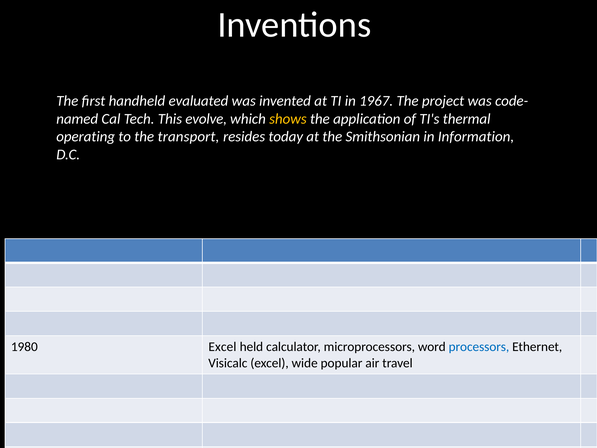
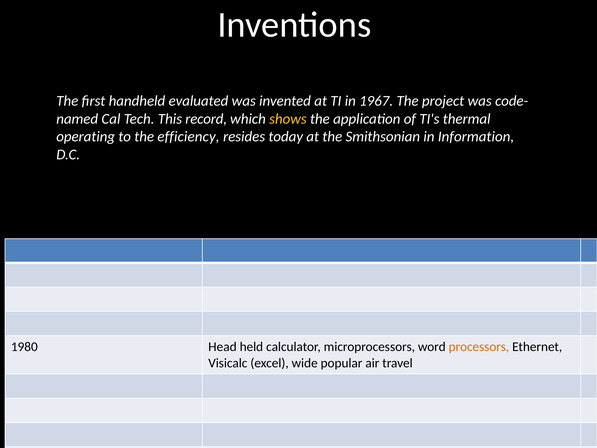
evolve: evolve -> record (206, 119)
transport: transport -> efficiency (188, 137)
1980 Excel: Excel -> Head (222, 347)
processors colour: blue -> orange (479, 347)
